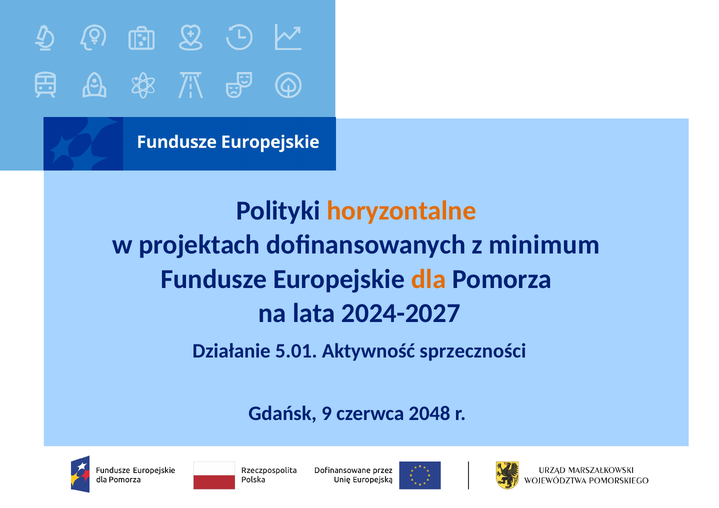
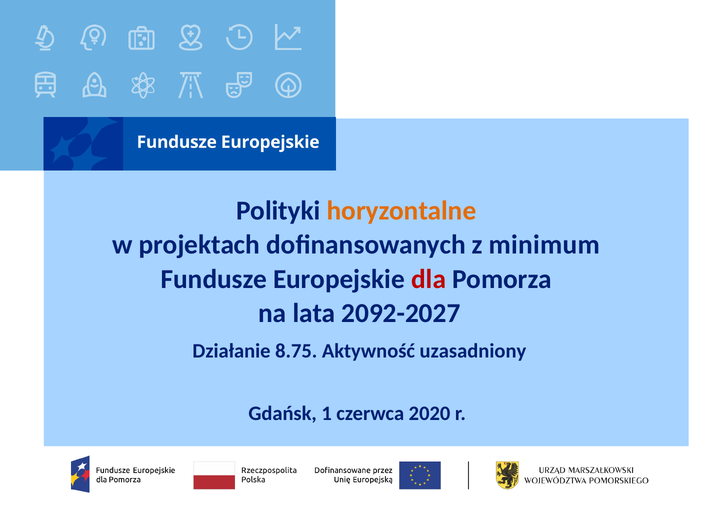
dla colour: orange -> red (429, 279)
2024-2027: 2024-2027 -> 2092-2027 (401, 313)
5.01: 5.01 -> 8.75 (296, 351)
sprzeczności: sprzeczności -> uzasadniony (473, 351)
9: 9 -> 1 (327, 414)
2048: 2048 -> 2020 (430, 414)
